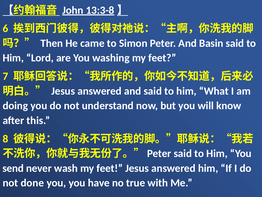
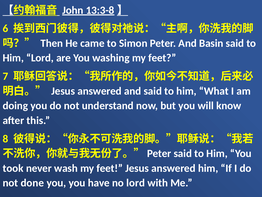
send: send -> took (13, 168)
no true: true -> lord (136, 182)
